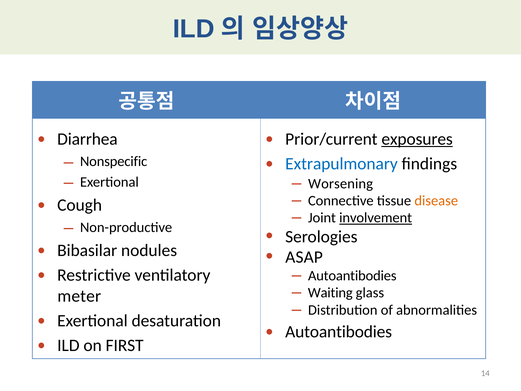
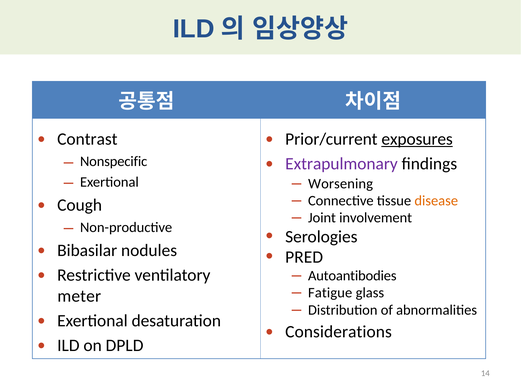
Diarrhea: Diarrhea -> Contrast (87, 139)
Extrapulmonary colour: blue -> purple (341, 164)
involvement underline: present -> none (376, 218)
ASAP: ASAP -> PRED (304, 257)
Waiting: Waiting -> Fatigue (330, 293)
Autoantibodies: Autoantibodies -> Considerations (339, 332)
FIRST: FIRST -> DPLD (125, 345)
